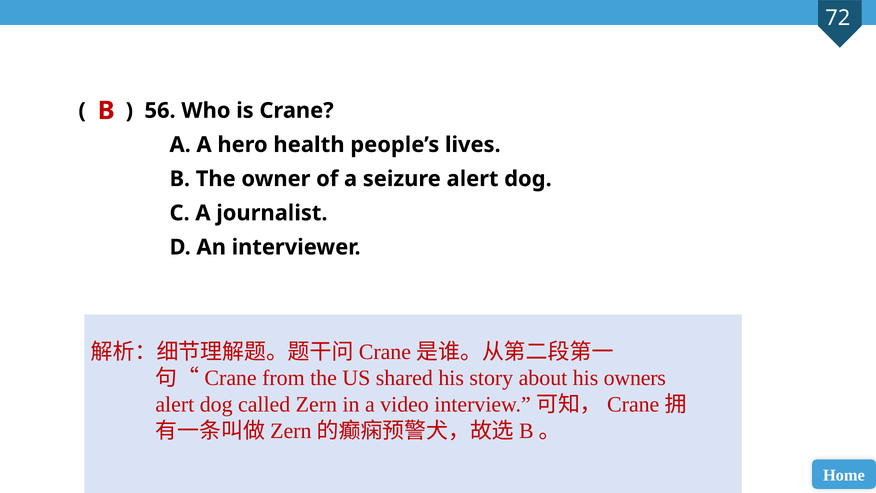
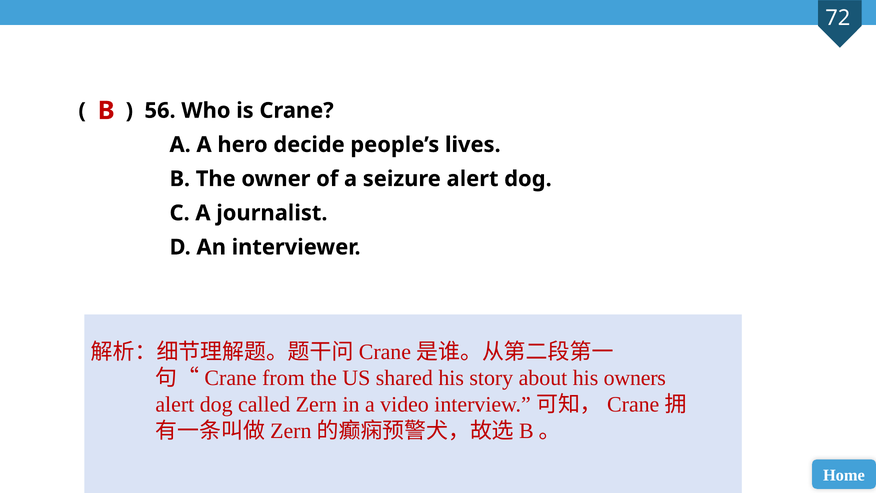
health: health -> decide (309, 145)
